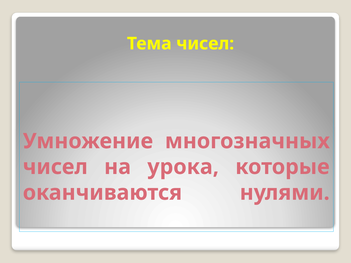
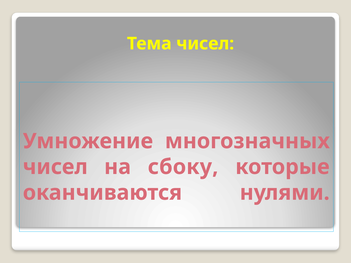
урока: урока -> сбоку (183, 167)
